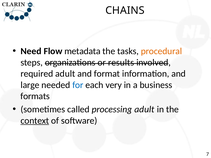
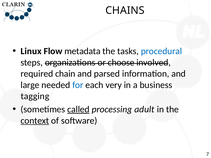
Need: Need -> Linux (31, 51)
procedural colour: orange -> blue (161, 51)
results: results -> choose (121, 63)
required adult: adult -> chain (65, 74)
format: format -> parsed (107, 74)
formats: formats -> tagging (35, 96)
called underline: none -> present (78, 110)
